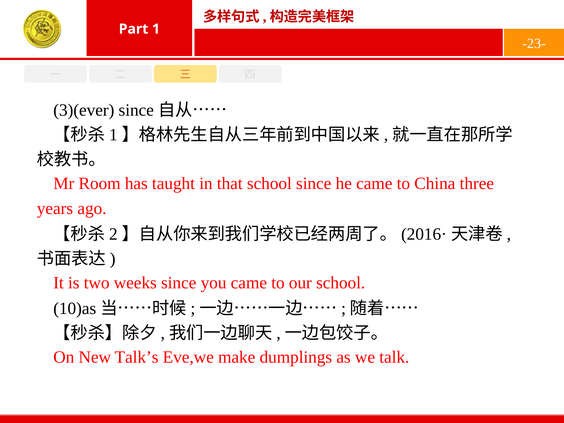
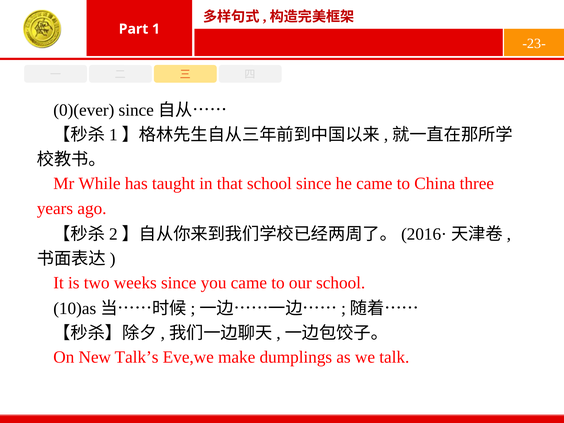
3)(ever: 3)(ever -> 0)(ever (84, 110)
Room: Room -> While (100, 184)
